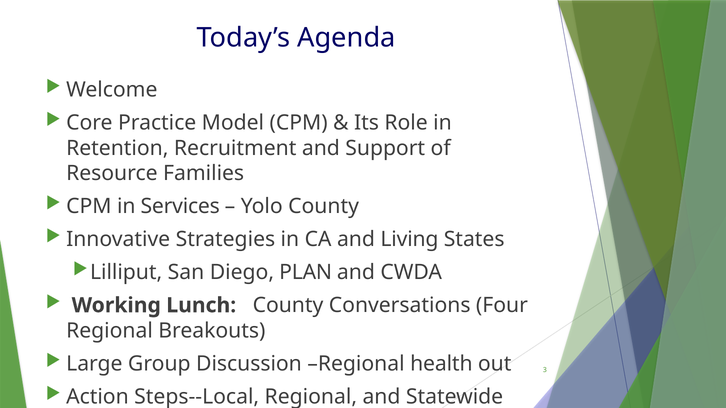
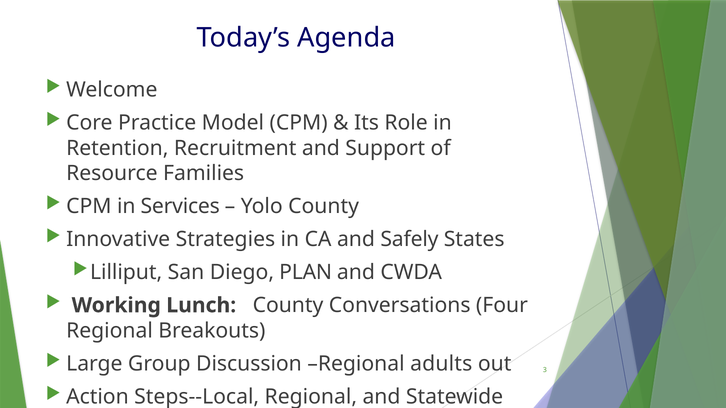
Living: Living -> Safely (409, 240)
health: health -> adults (441, 364)
